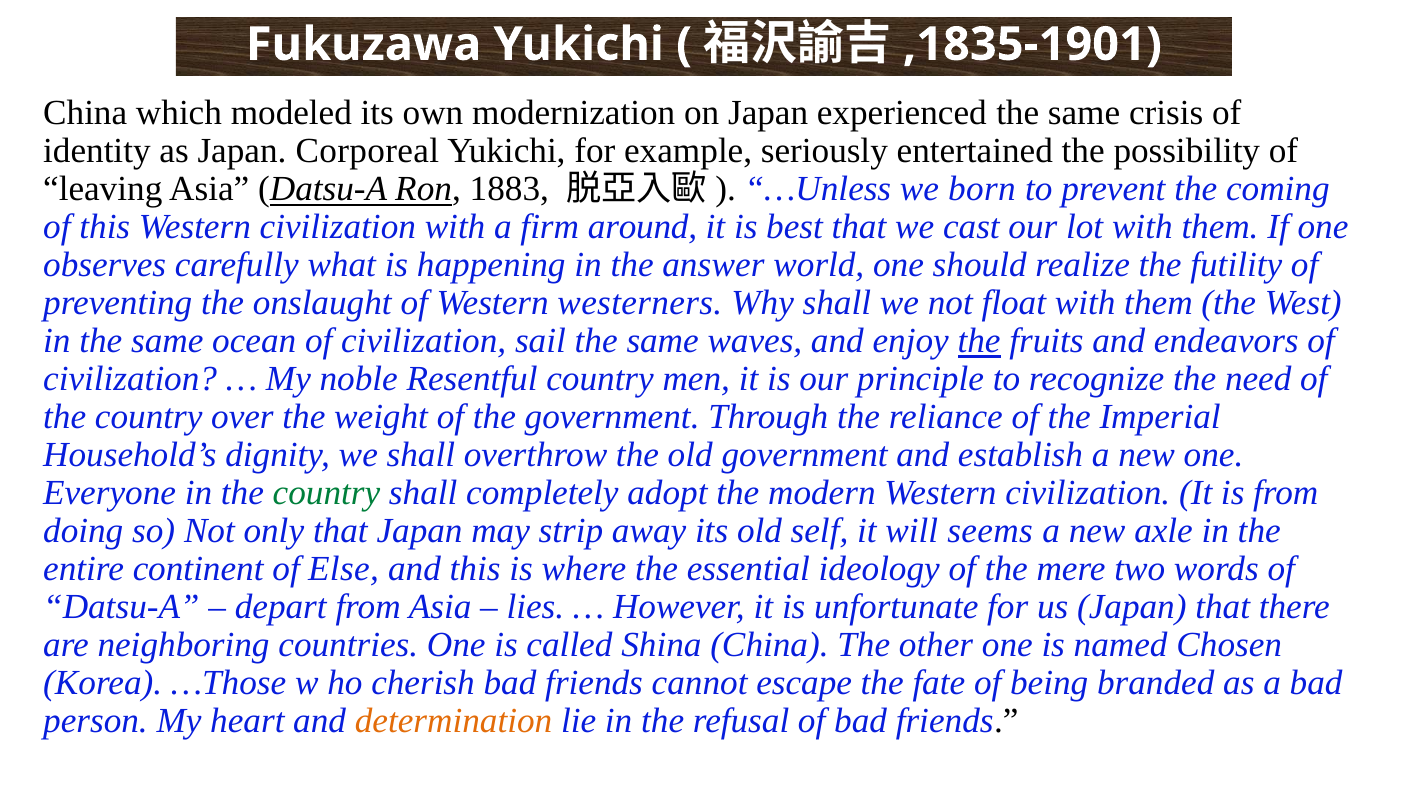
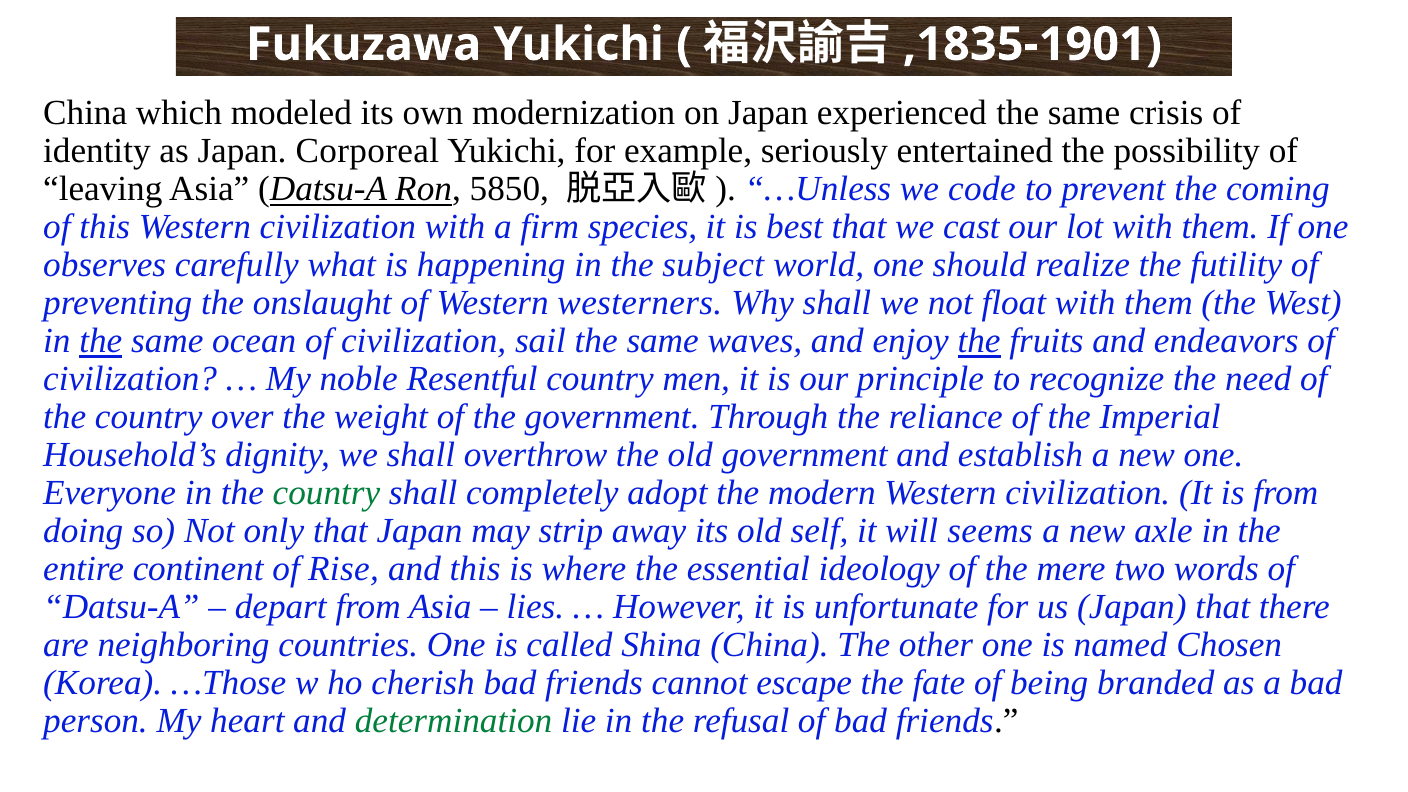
1883: 1883 -> 5850 (509, 189)
born: born -> code (982, 189)
around: around -> species (643, 227)
answer: answer -> subject (713, 265)
the underline: none -> present (101, 341)
Else: Else -> Rise (343, 569)
determination colour: orange -> green (454, 721)
